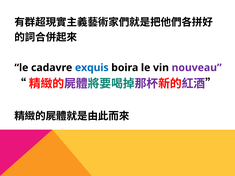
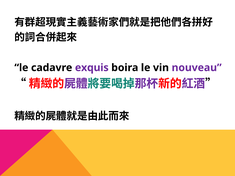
exquis colour: blue -> purple (92, 68)
